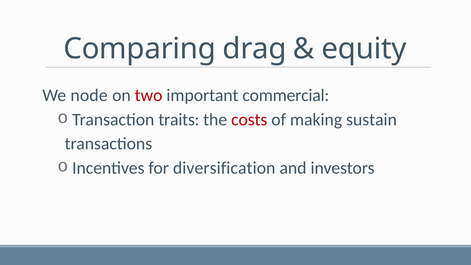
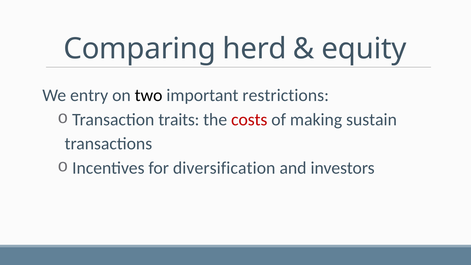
drag: drag -> herd (255, 49)
node: node -> entry (89, 95)
two colour: red -> black (149, 95)
commercial: commercial -> restrictions (286, 95)
